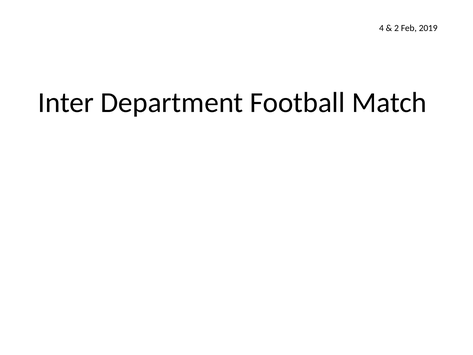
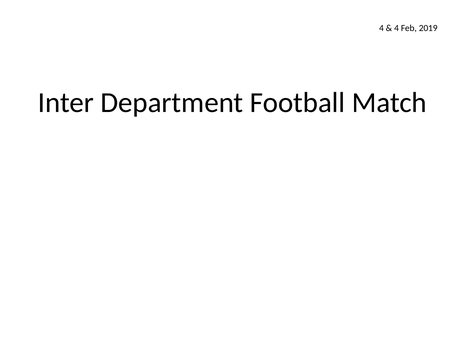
2: 2 -> 4 (397, 28)
